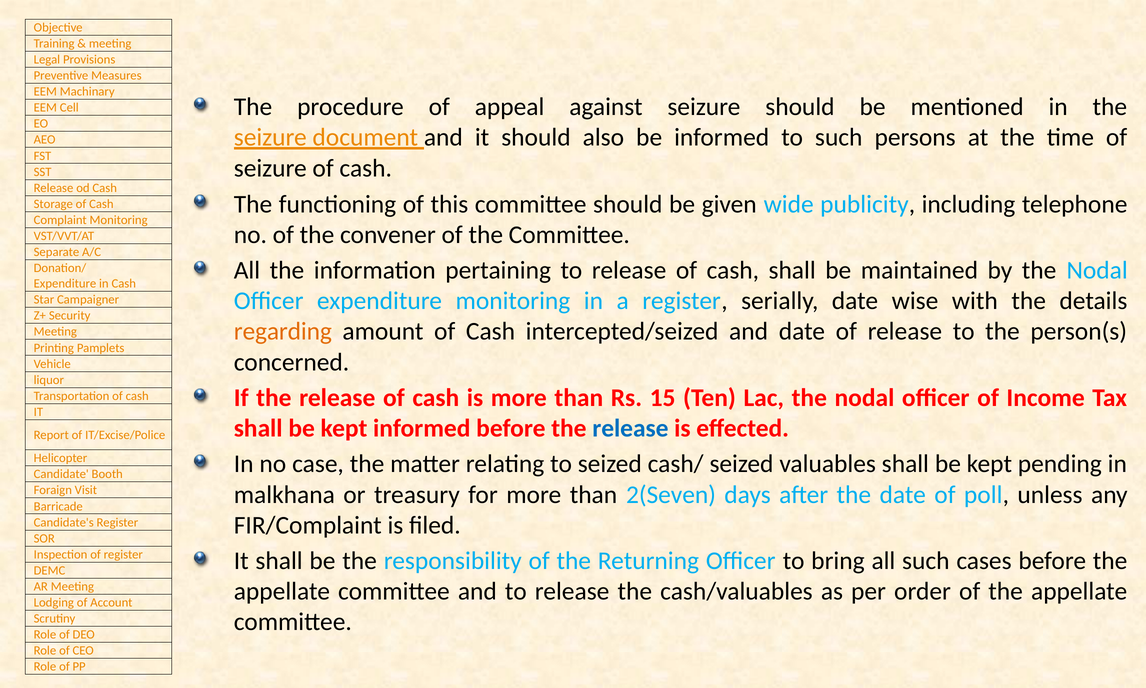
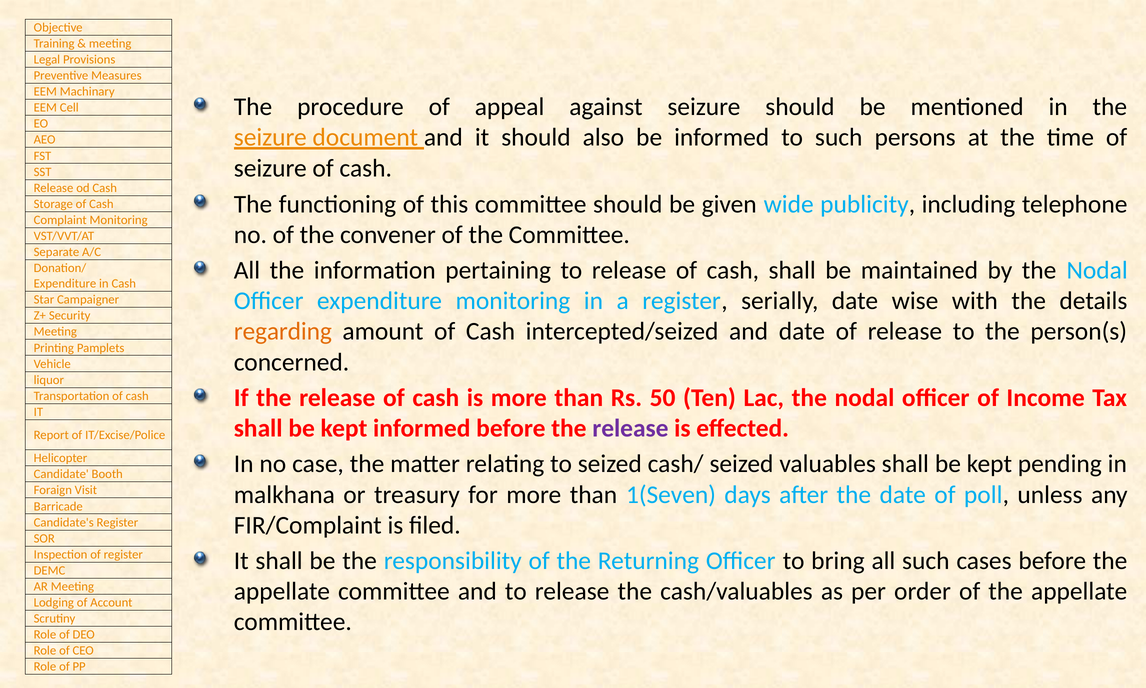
15: 15 -> 50 (663, 398)
release colour: blue -> purple (630, 428)
2(Seven: 2(Seven -> 1(Seven (671, 494)
